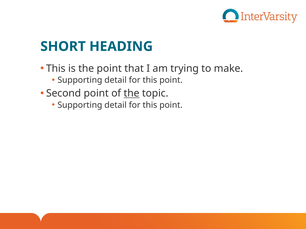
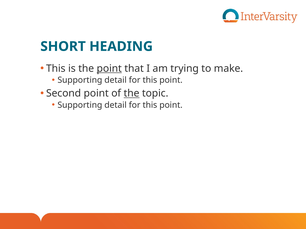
point underline: none -> present (109, 69)
